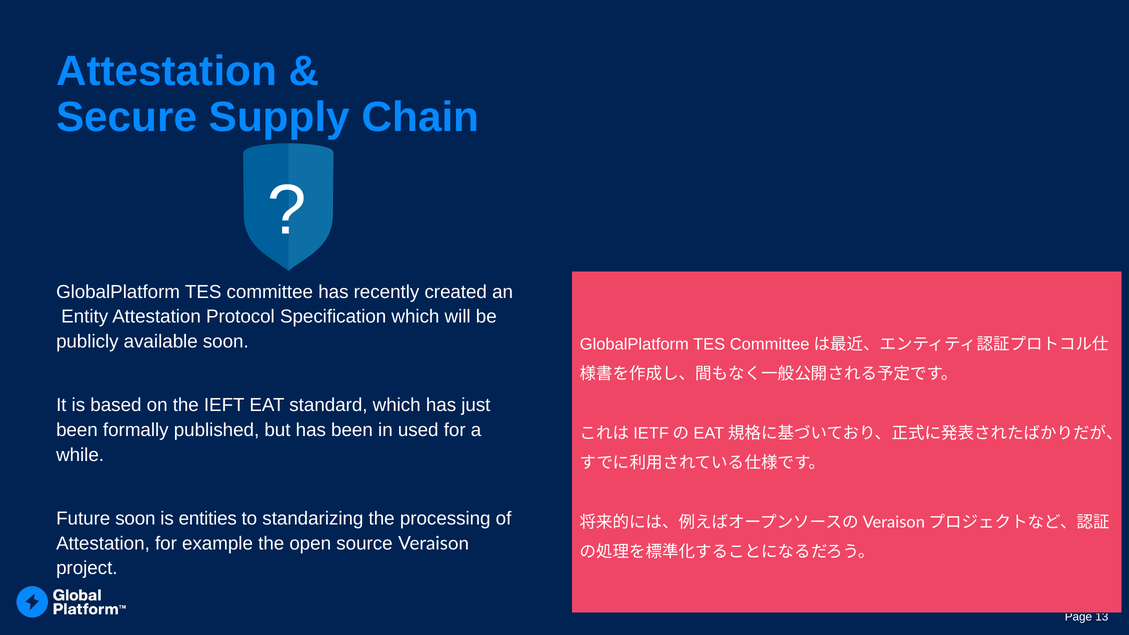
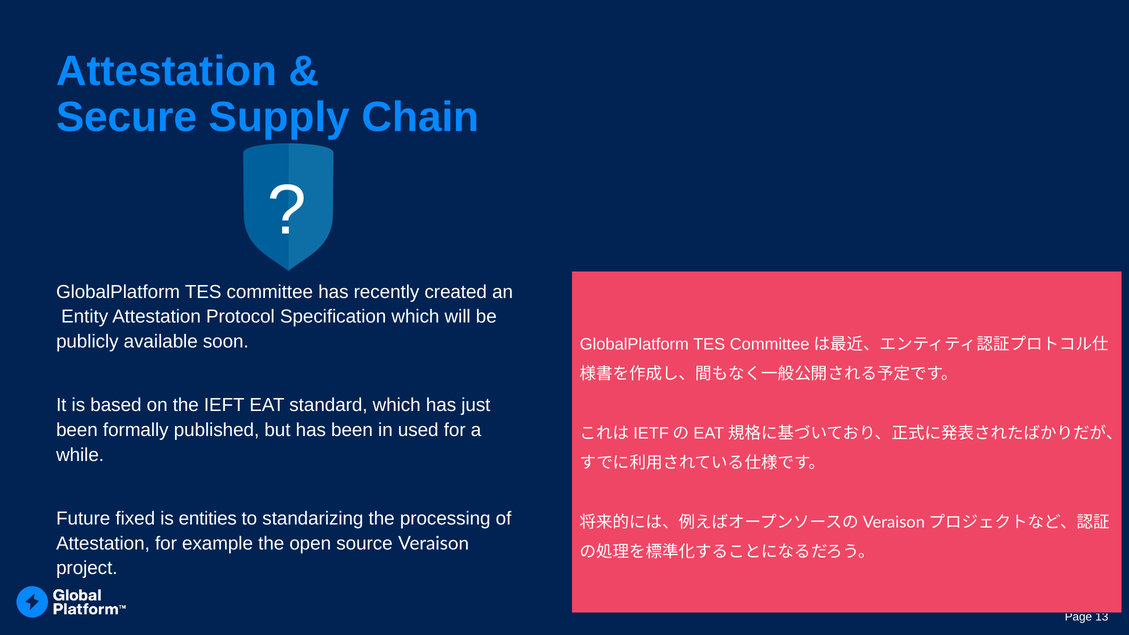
Future soon: soon -> fixed (135, 519)
